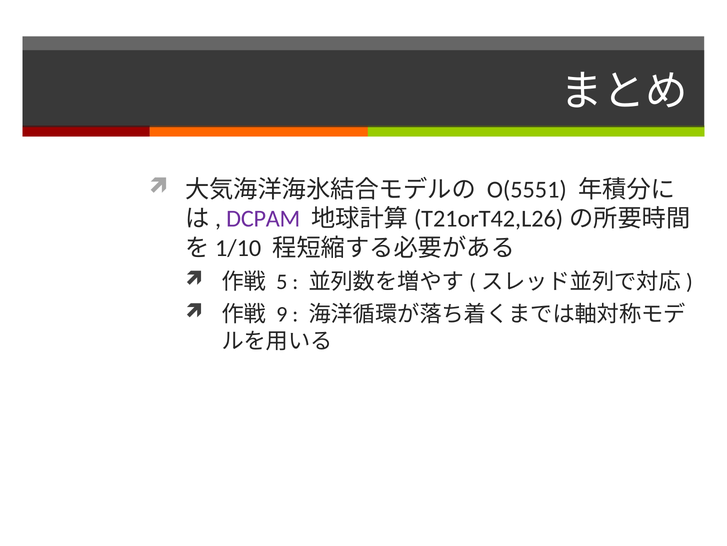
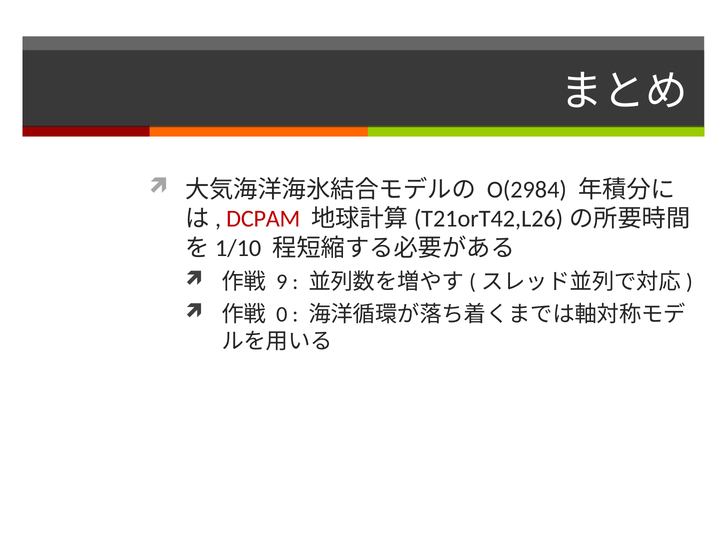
O(5551: O(5551 -> O(2984 (527, 190)
DCPAM colour: purple -> red (263, 219)
5: 5 -> 9 (282, 281)
9: 9 -> 0 (282, 314)
